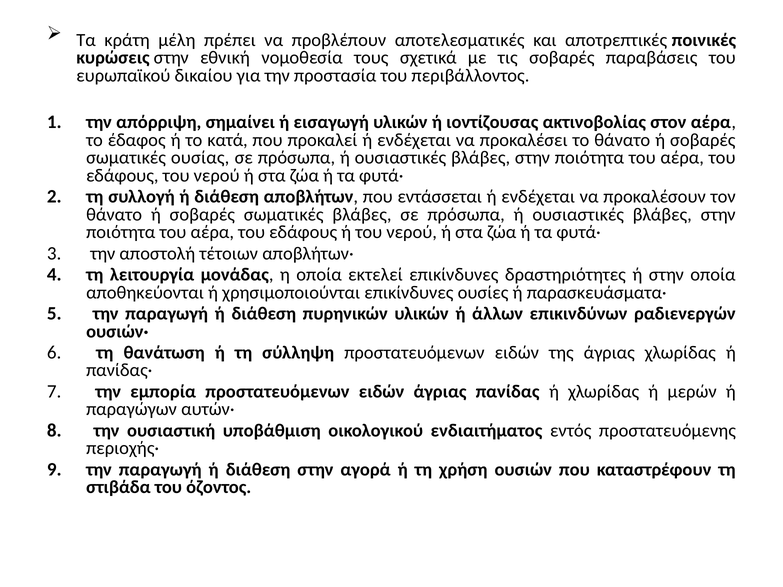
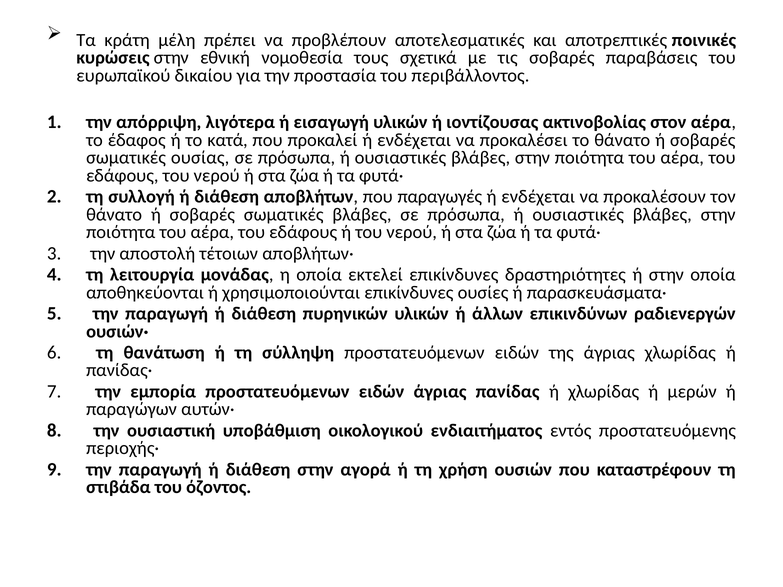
σημαίνει: σημαίνει -> λιγότερα (240, 122)
εντάσσεται: εντάσσεται -> παραγωγές (440, 197)
